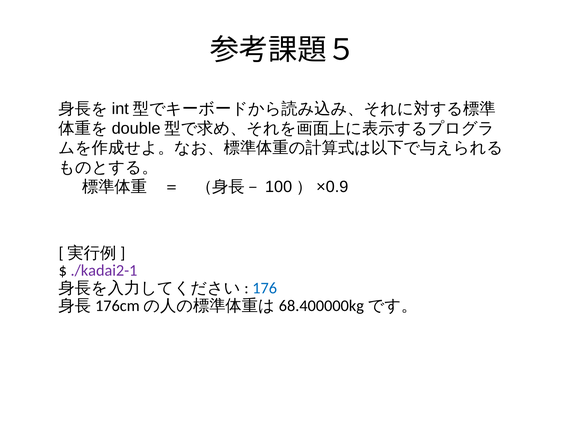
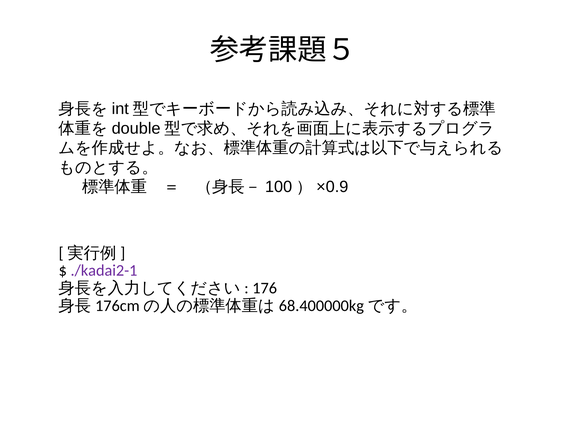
176 colour: blue -> black (265, 288)
